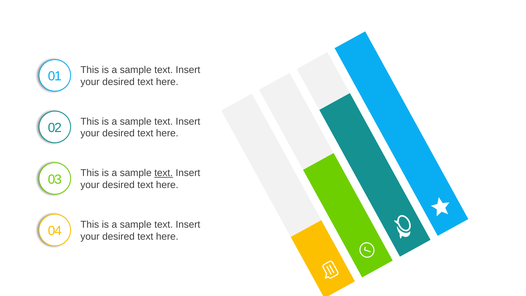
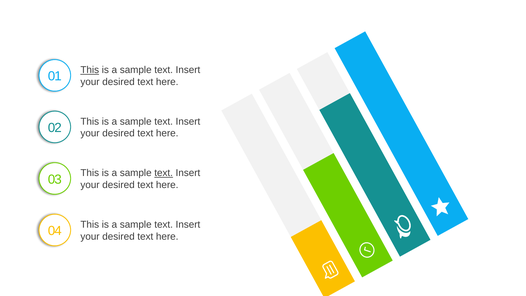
This underline: none -> present (90, 70)
